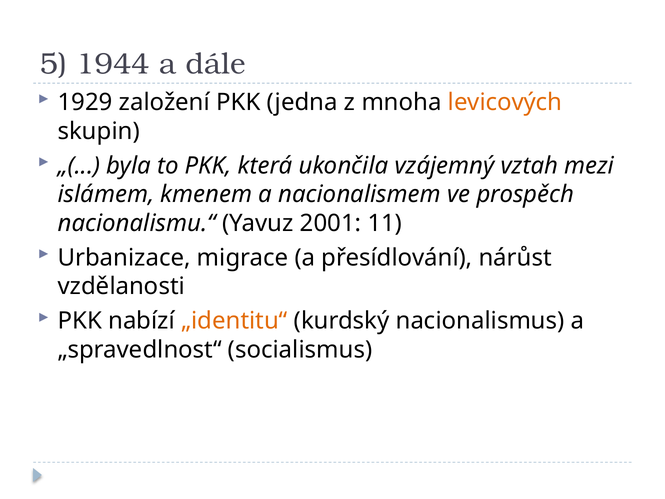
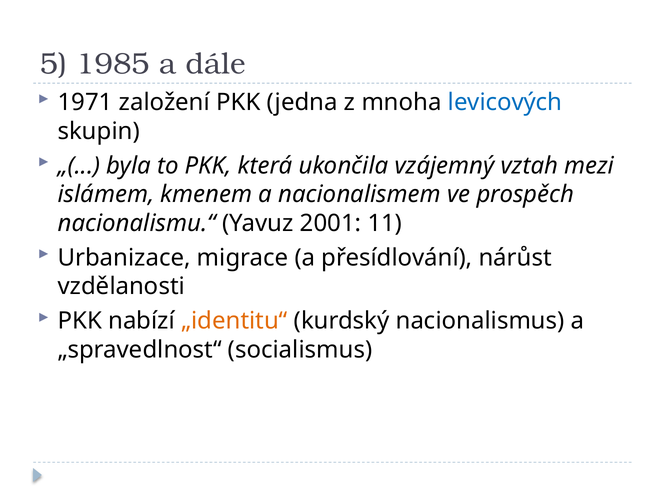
1944: 1944 -> 1985 (113, 64)
1929: 1929 -> 1971 (85, 102)
levicových colour: orange -> blue (505, 102)
